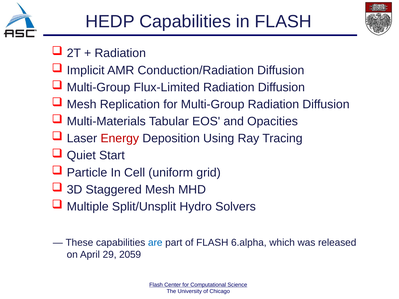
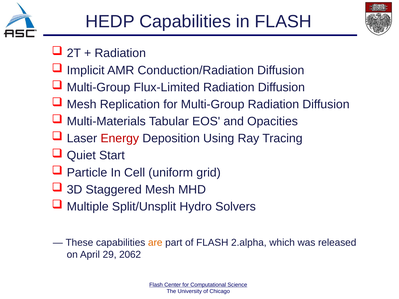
are colour: blue -> orange (155, 243)
6.alpha: 6.alpha -> 2.alpha (249, 243)
2059: 2059 -> 2062 (130, 255)
